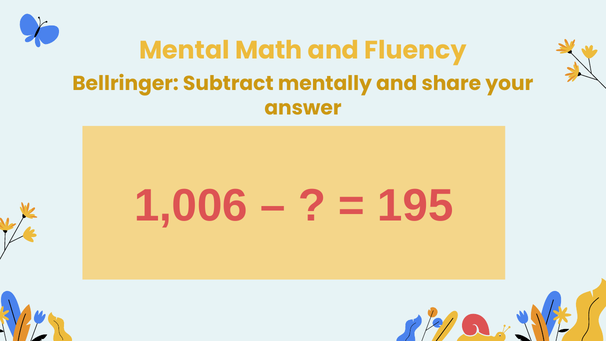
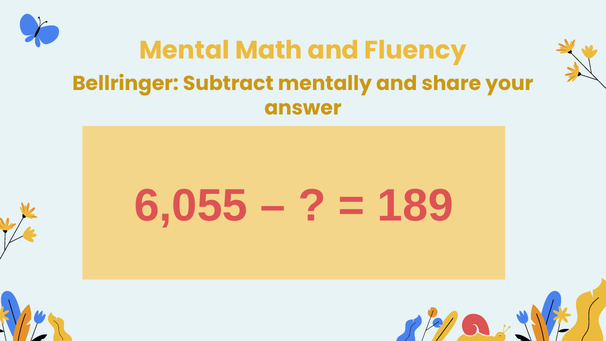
1,006: 1,006 -> 6,055 (191, 206)
195: 195 -> 189 (415, 206)
